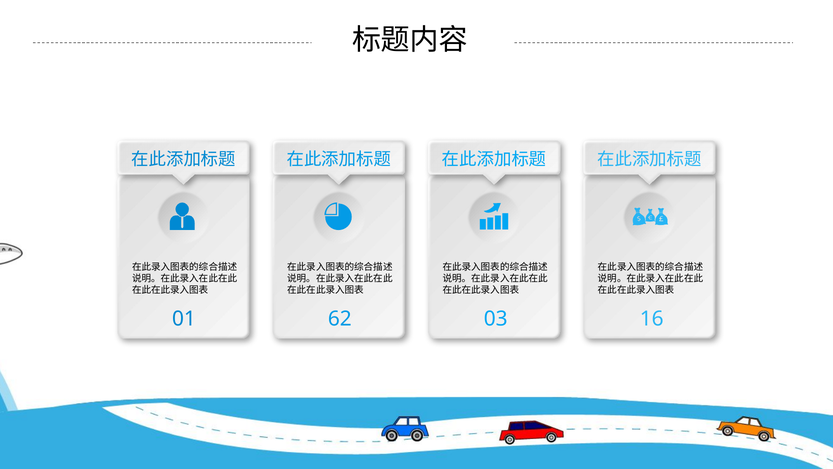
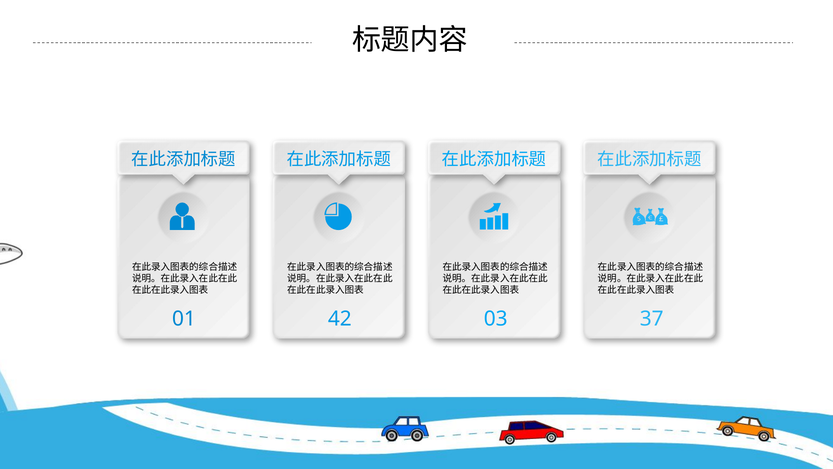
62: 62 -> 42 (340, 319)
16: 16 -> 37 (652, 319)
